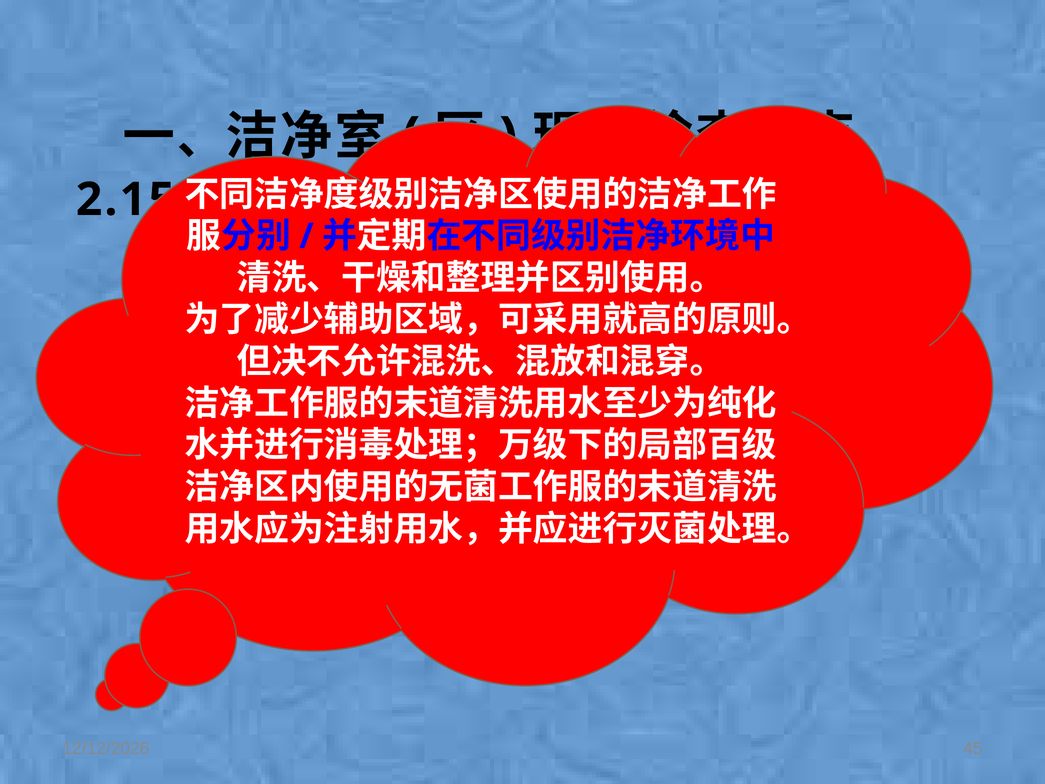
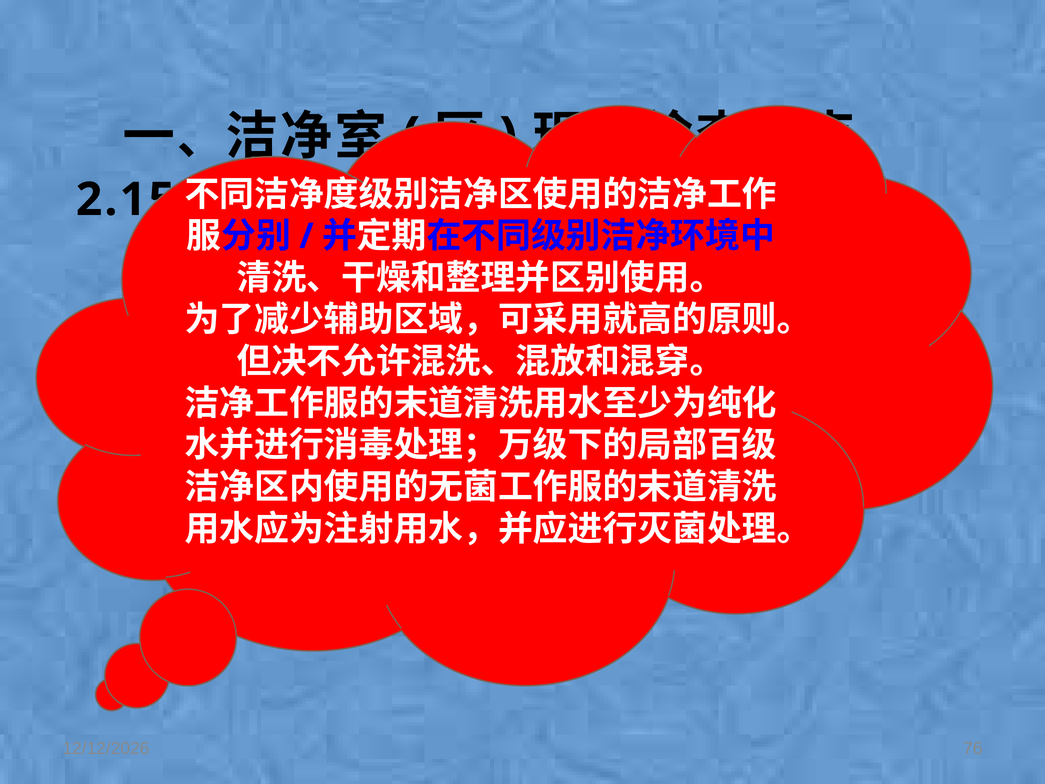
45: 45 -> 76 (973, 748)
